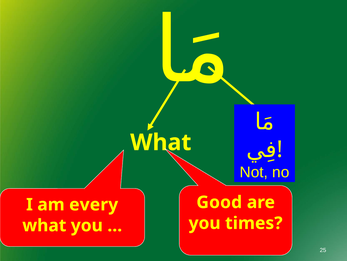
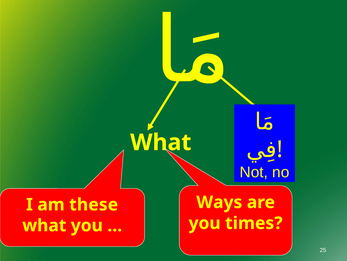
Good: Good -> Ways (219, 202)
every: every -> these (94, 204)
